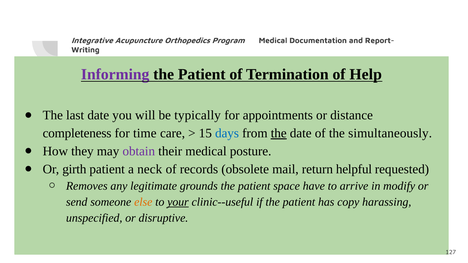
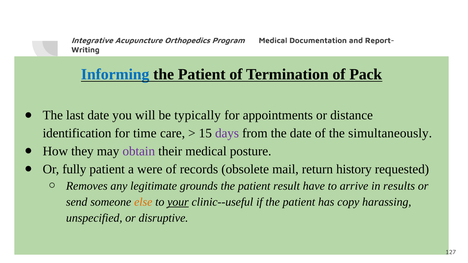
Informing colour: purple -> blue (115, 75)
Help: Help -> Pack (366, 75)
completeness: completeness -> identification (77, 133)
days colour: blue -> purple (227, 133)
the underline: present -> none (279, 133)
girth: girth -> fully (74, 169)
neck: neck -> were (150, 169)
helpful: helpful -> history (354, 169)
space: space -> result (287, 186)
modify: modify -> results (399, 186)
